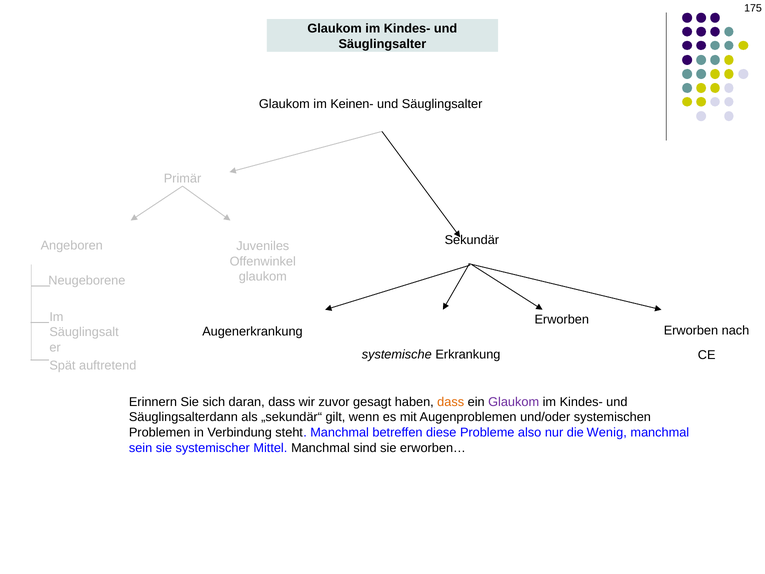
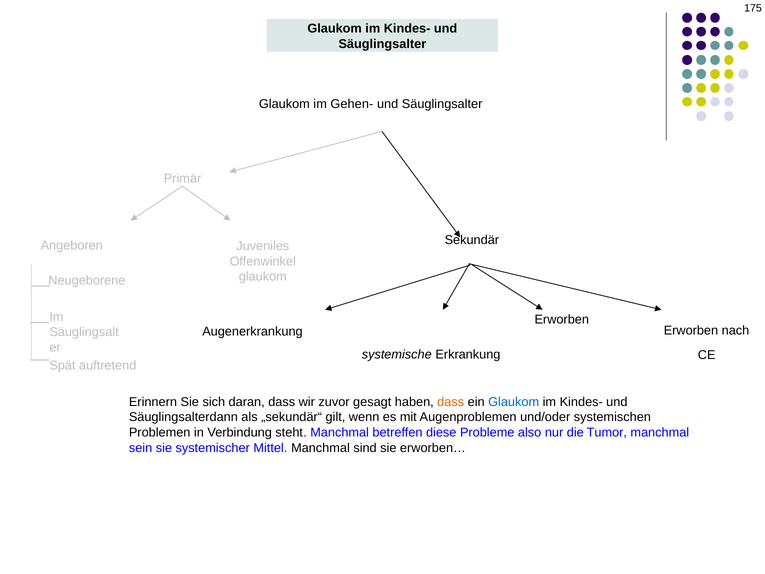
Keinen-: Keinen- -> Gehen- (352, 104)
Glaukom colour: purple -> blue (514, 402)
Wenig: Wenig -> Tumor (607, 432)
